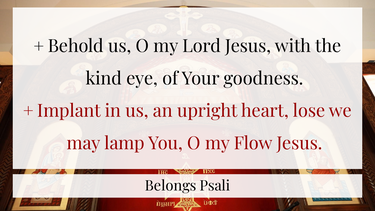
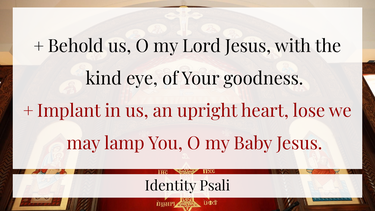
Flow: Flow -> Baby (253, 143)
Belongs: Belongs -> Identity (171, 186)
